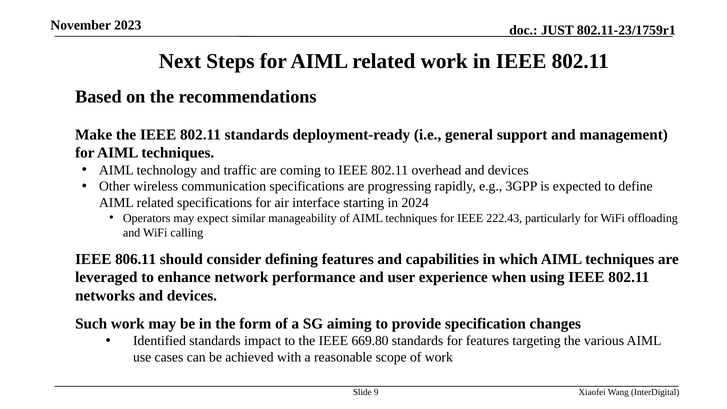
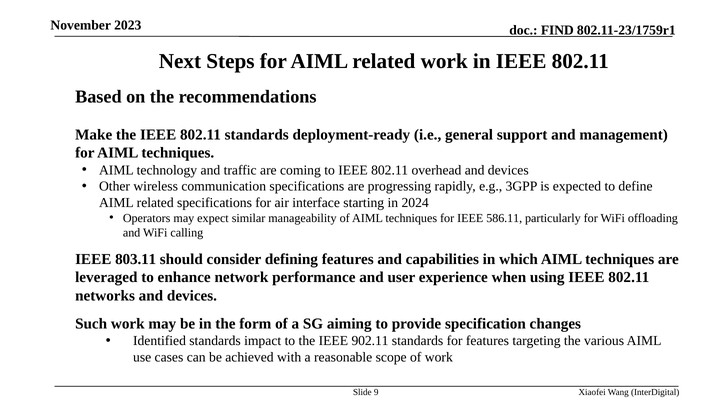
JUST: JUST -> FIND (557, 30)
222.43: 222.43 -> 586.11 (504, 218)
806.11: 806.11 -> 803.11 (136, 259)
669.80: 669.80 -> 902.11 (370, 341)
